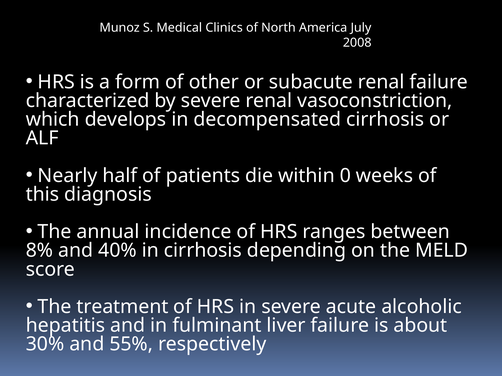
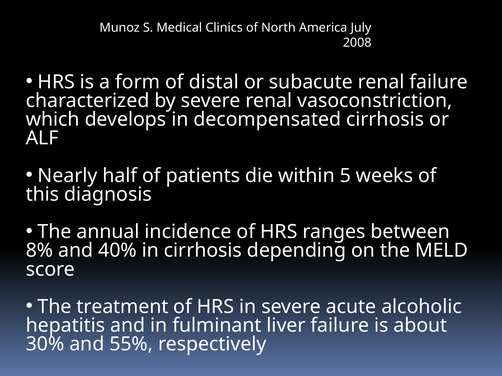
other: other -> distal (214, 82)
0: 0 -> 5 (345, 176)
